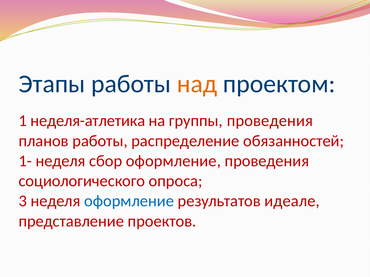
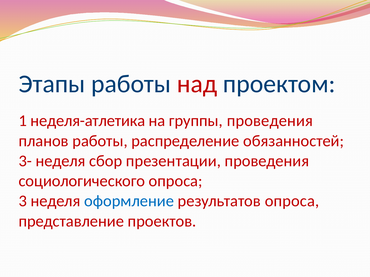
над colour: orange -> red (197, 84)
1-: 1- -> 3- (25, 161)
сбор оформление: оформление -> презентации (173, 161)
результатов идеале: идеале -> опроса (292, 201)
